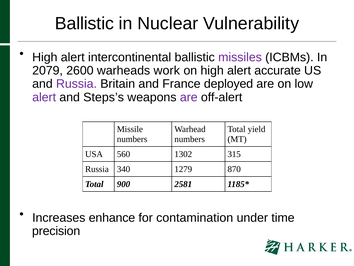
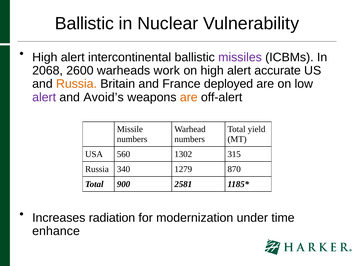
2079: 2079 -> 2068 (48, 70)
Russia colour: purple -> orange (76, 84)
Steps’s: Steps’s -> Avoid’s (104, 97)
are colour: purple -> orange (189, 97)
enhance: enhance -> radiation (112, 217)
contamination: contamination -> modernization (195, 217)
precision: precision -> enhance (56, 231)
